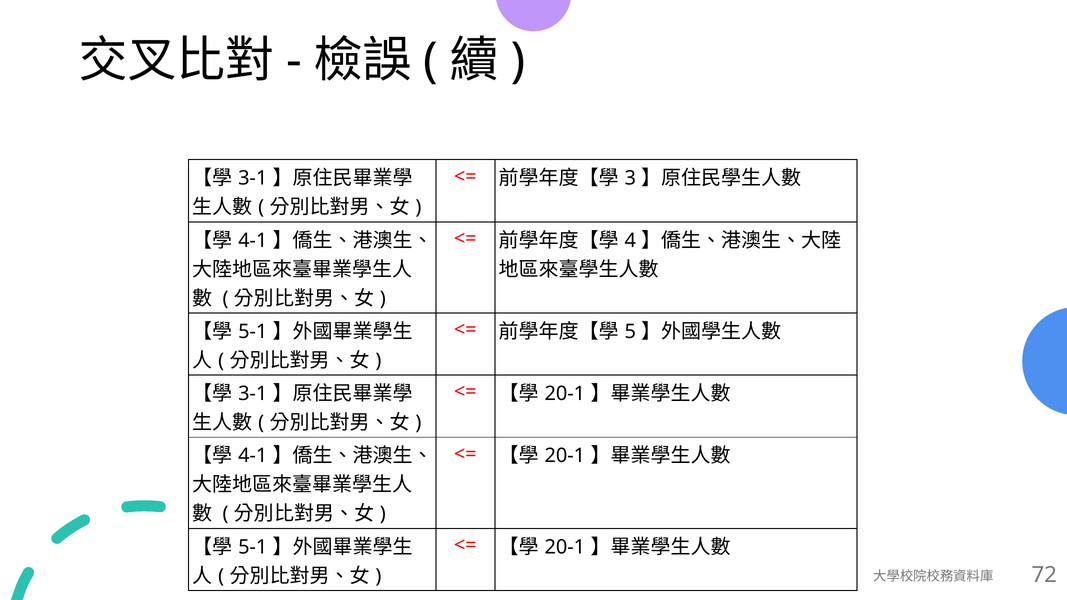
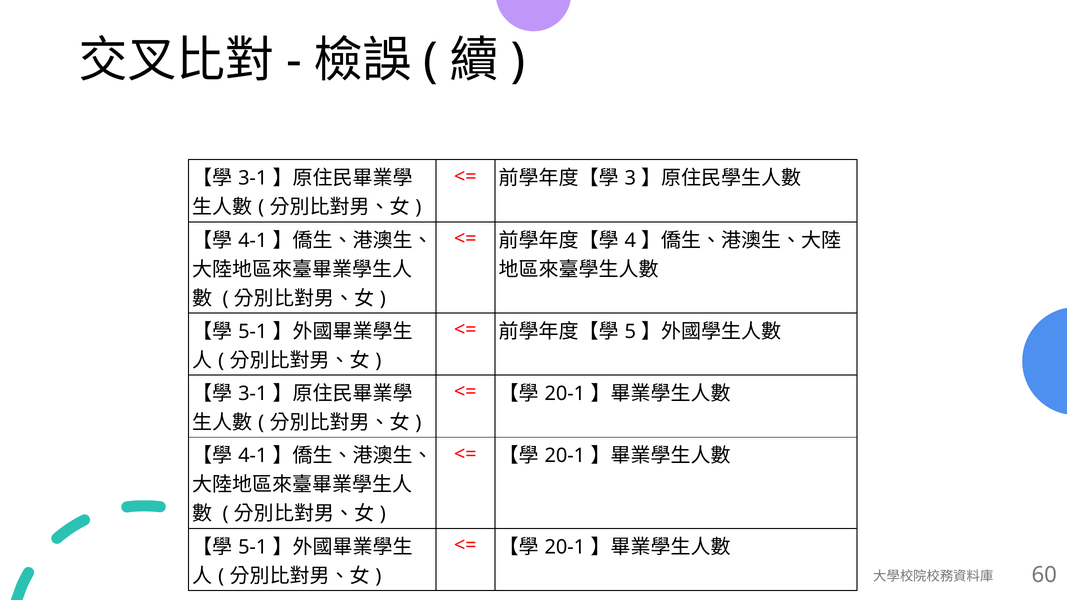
72: 72 -> 60 (1044, 575)
